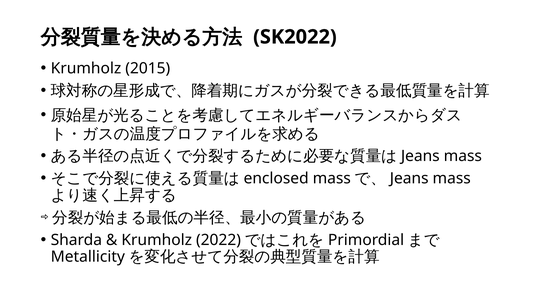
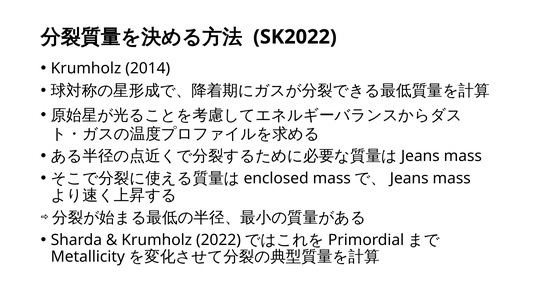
2015: 2015 -> 2014 (148, 69)
